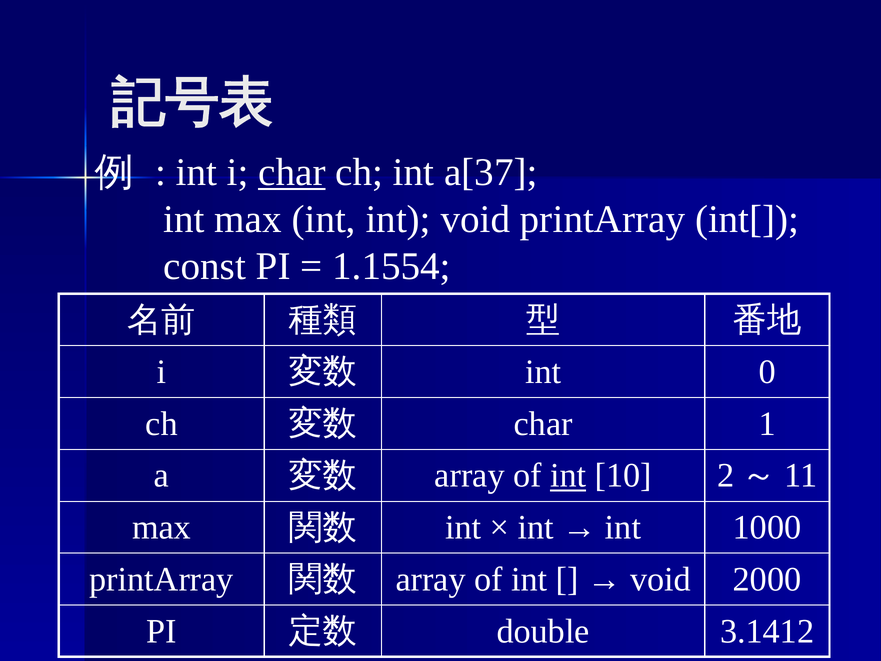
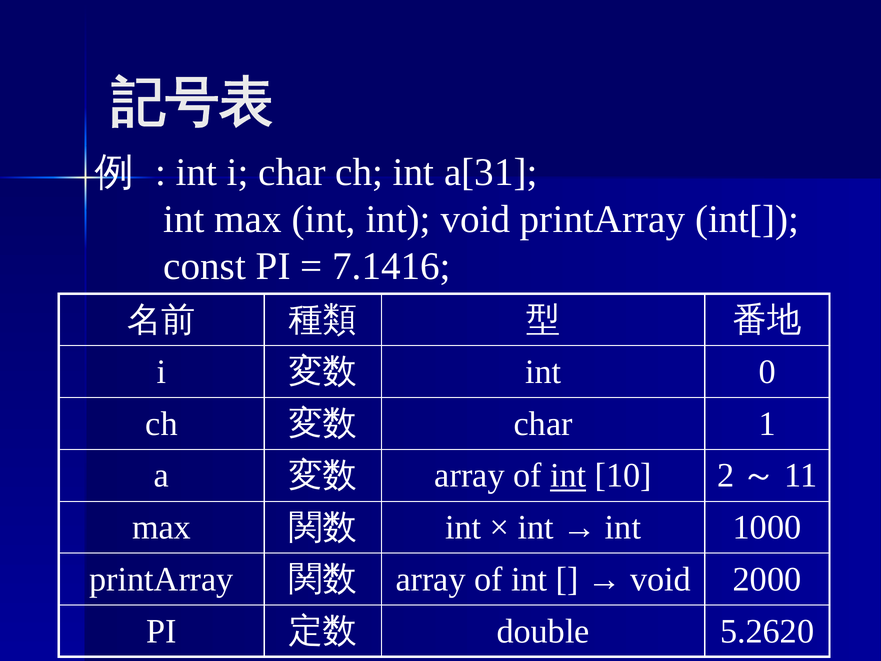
char underline: present -> none (292, 172)
a[37: a[37 -> a[31 (491, 172)
1.1554: 1.1554 -> 7.1416 (392, 266)
3.1412: 3.1412 -> 5.2620 (767, 631)
